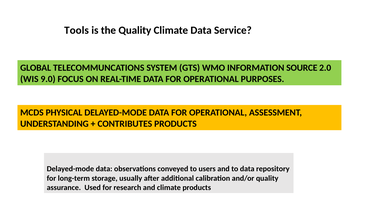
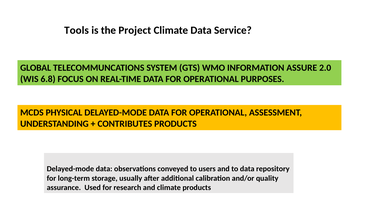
the Quality: Quality -> Project (135, 30)
SOURCE: SOURCE -> ASSURE (302, 68)
9.0: 9.0 -> 6.8 (48, 79)
